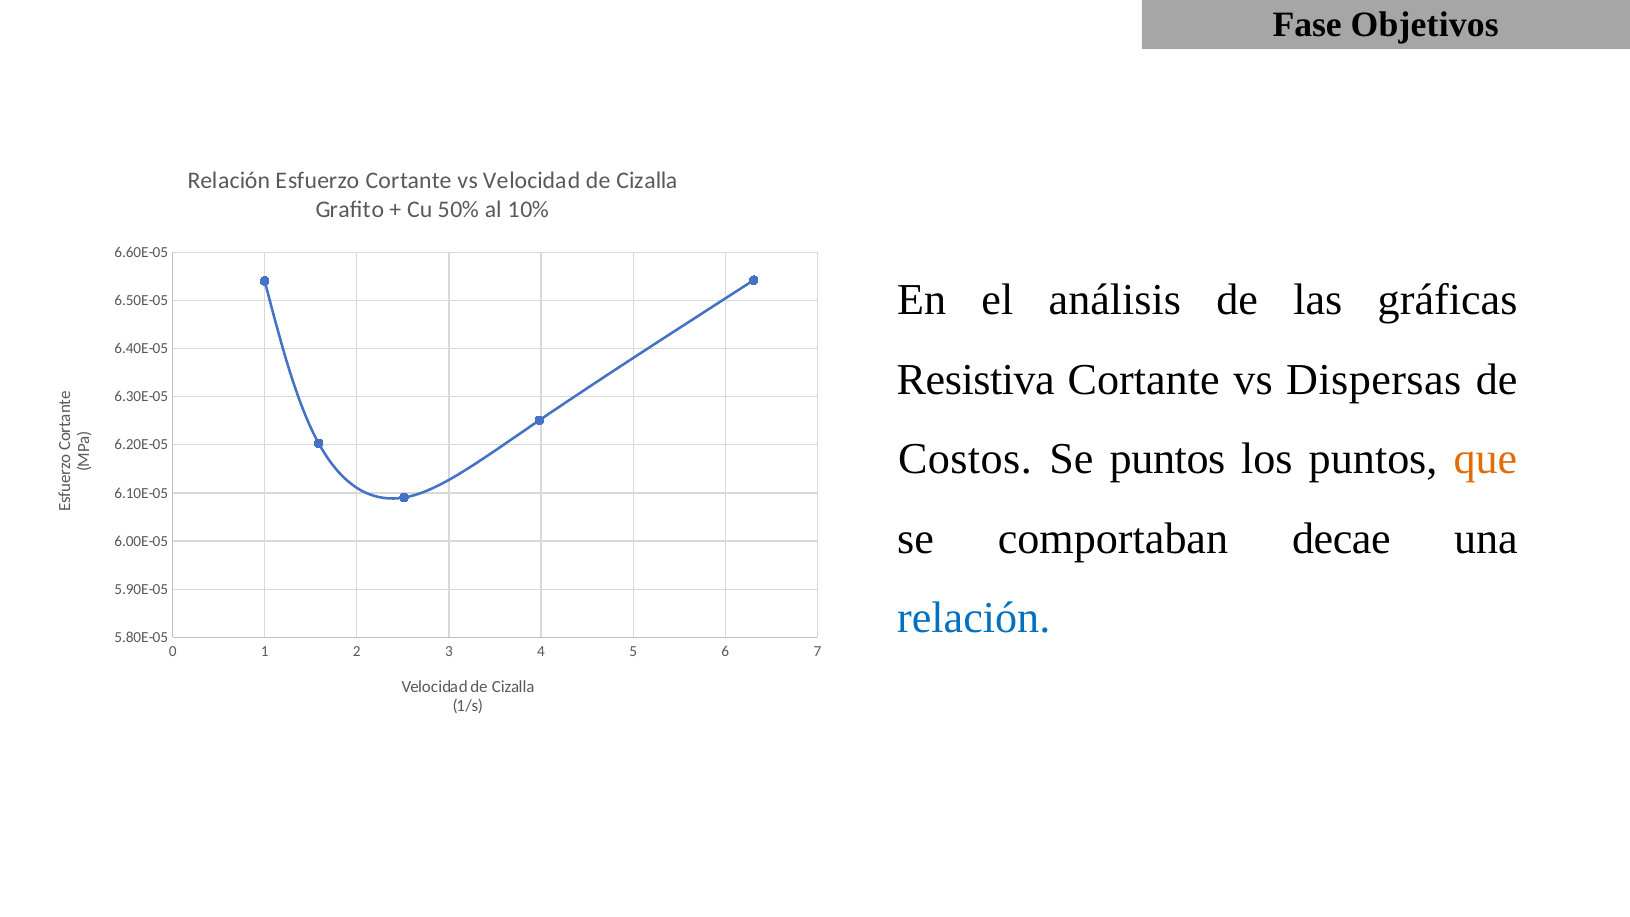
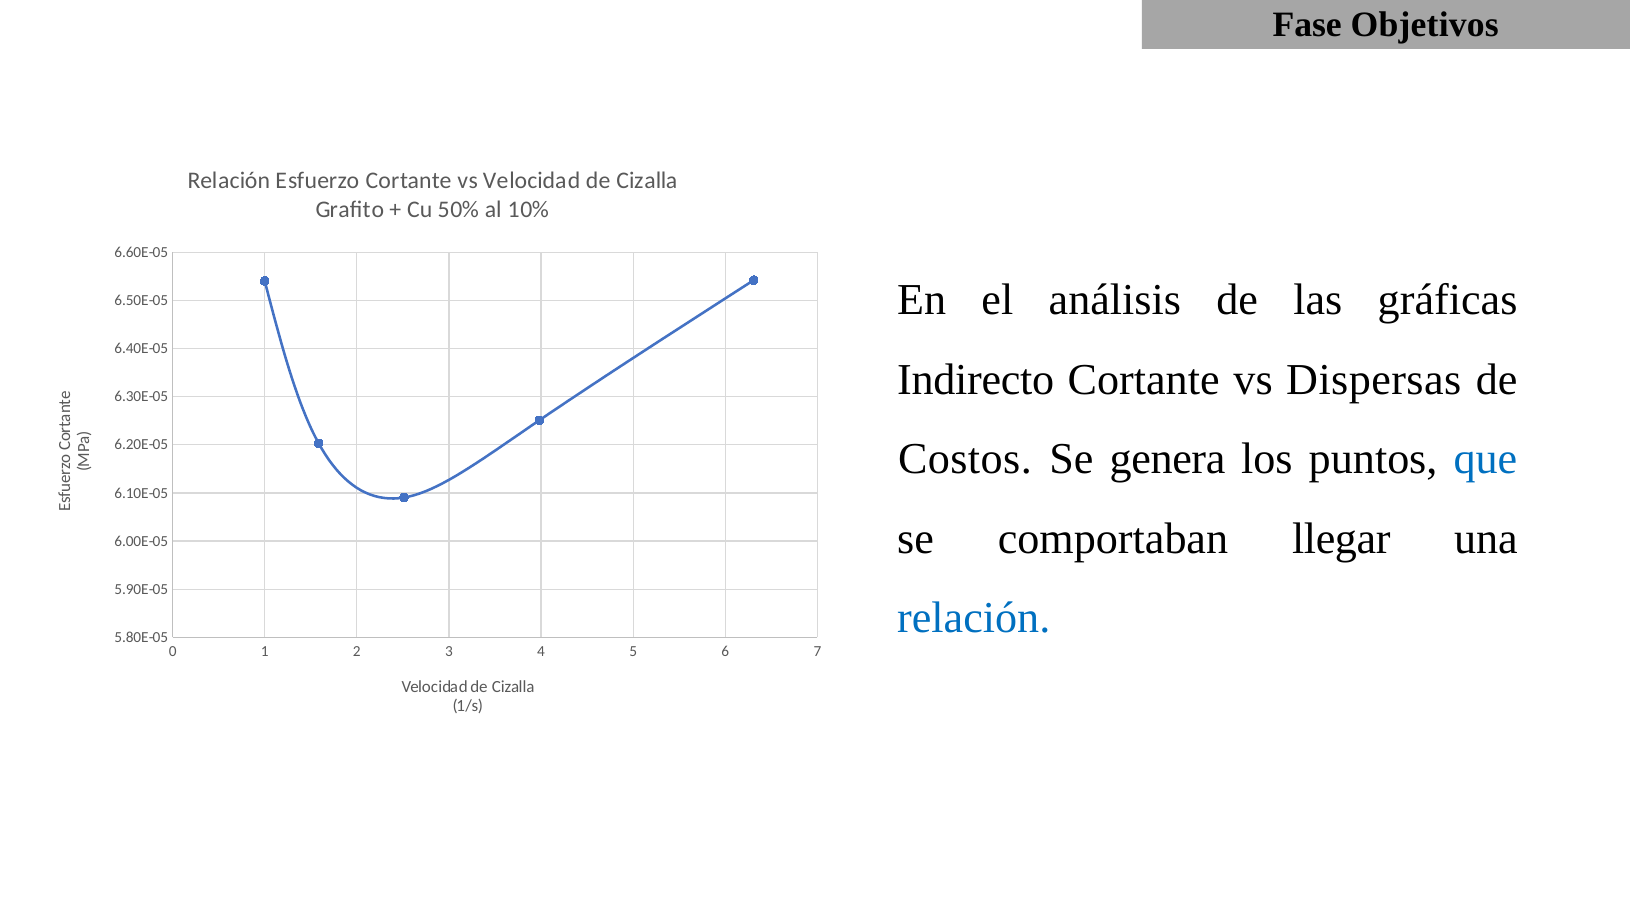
Resistiva: Resistiva -> Indirecto (976, 380)
Se puntos: puntos -> genera (1168, 459)
que colour: orange -> blue (1485, 459)
decae: decae -> llegar (1341, 539)
